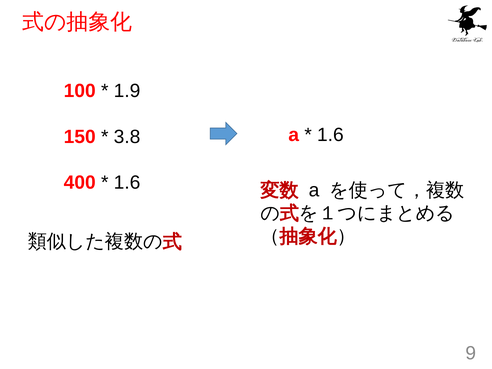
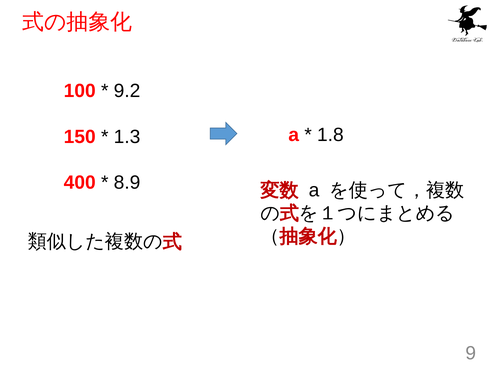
1.9: 1.9 -> 9.2 (127, 91)
1.6: 1.6 -> 1.8 (330, 135)
3.8: 3.8 -> 1.3 (127, 137)
1.6: 1.6 -> 8.9 (127, 183)
